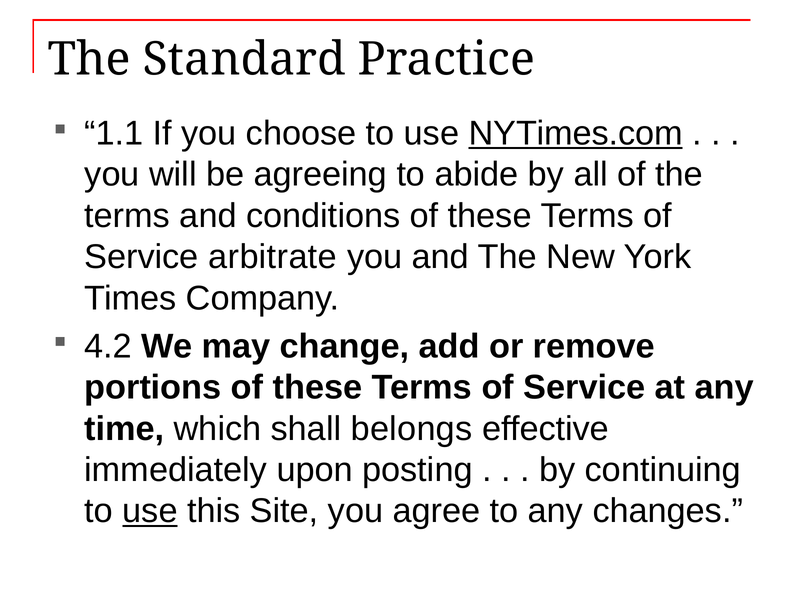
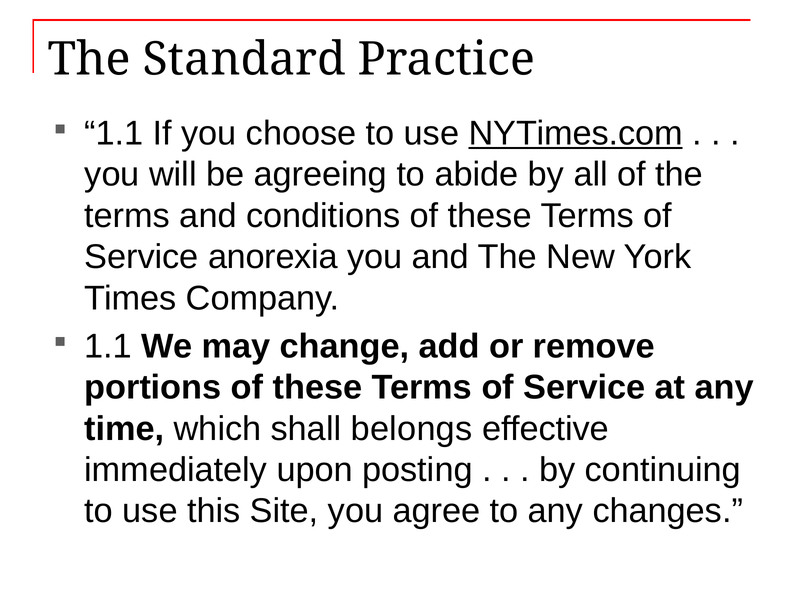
arbitrate: arbitrate -> anorexia (273, 257)
4.2: 4.2 -> 1.1 (108, 346)
use underline: present -> none (150, 511)
